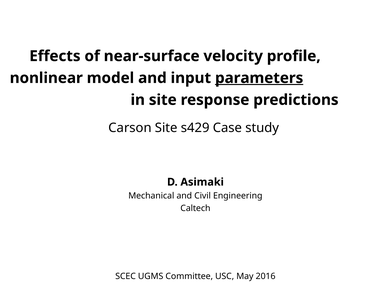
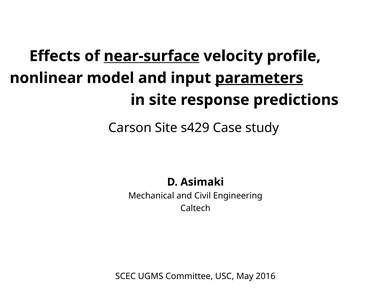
near-surface underline: none -> present (152, 56)
